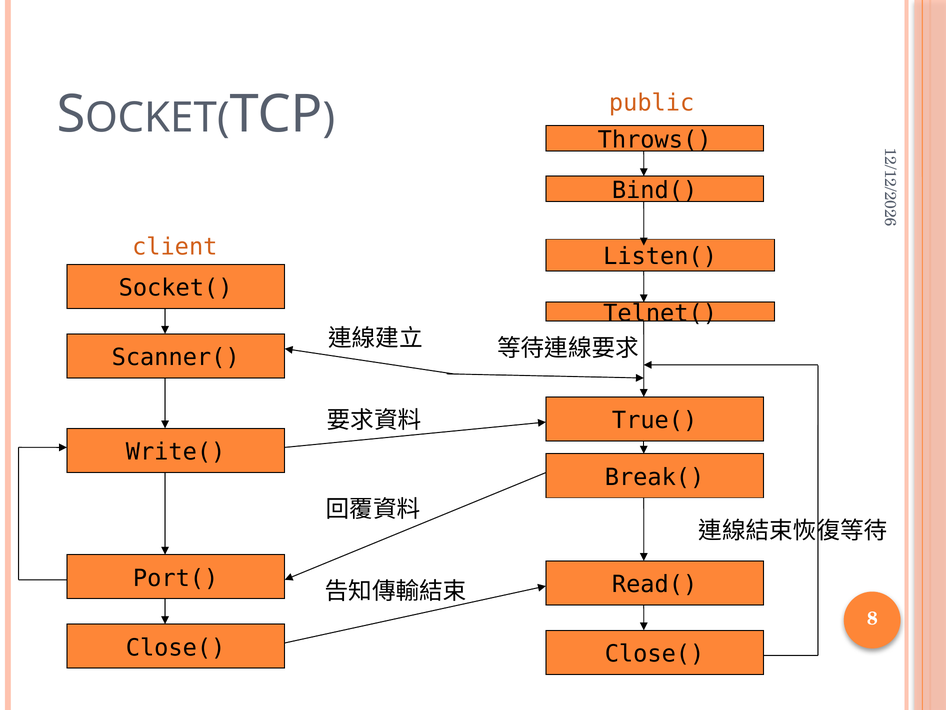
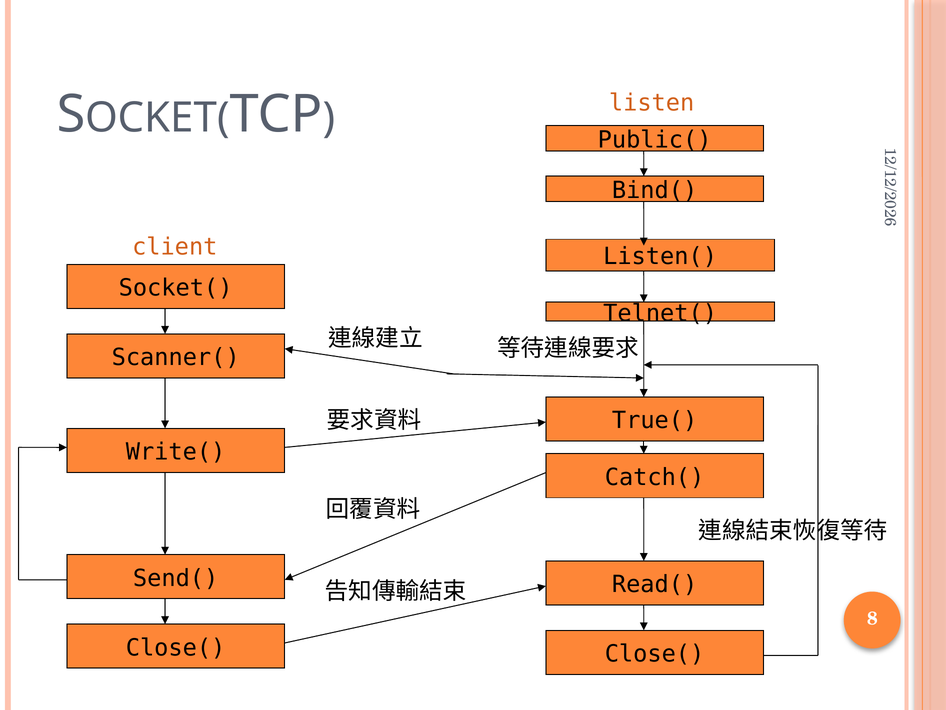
public: public -> listen (652, 103)
Throws(: Throws( -> Public( (655, 140)
Break(: Break( -> Catch( (655, 477)
Port(: Port( -> Send( (176, 578)
